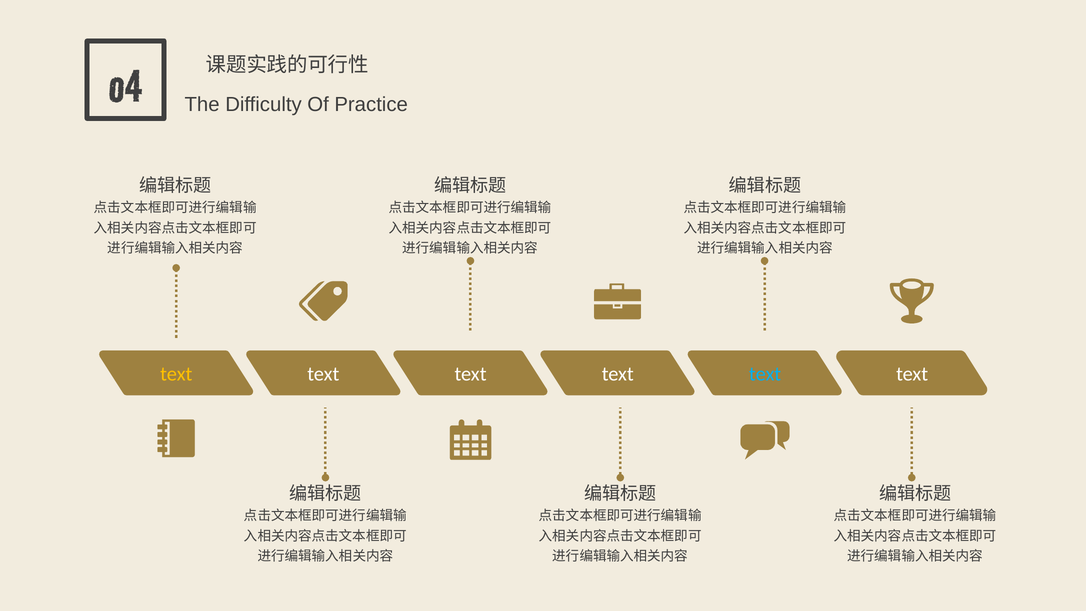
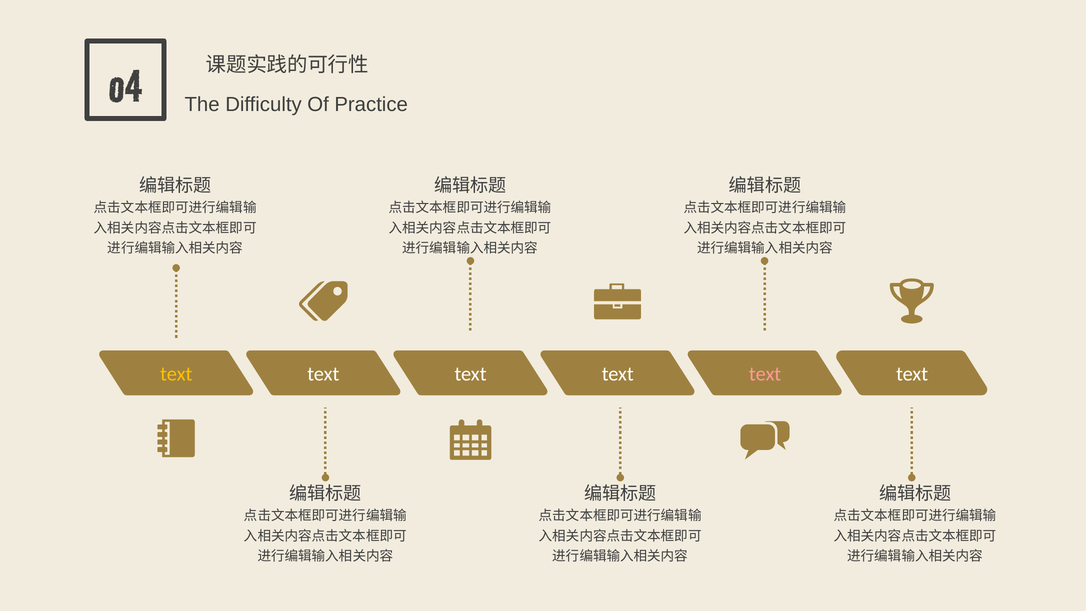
text colour: light blue -> pink (765, 374)
